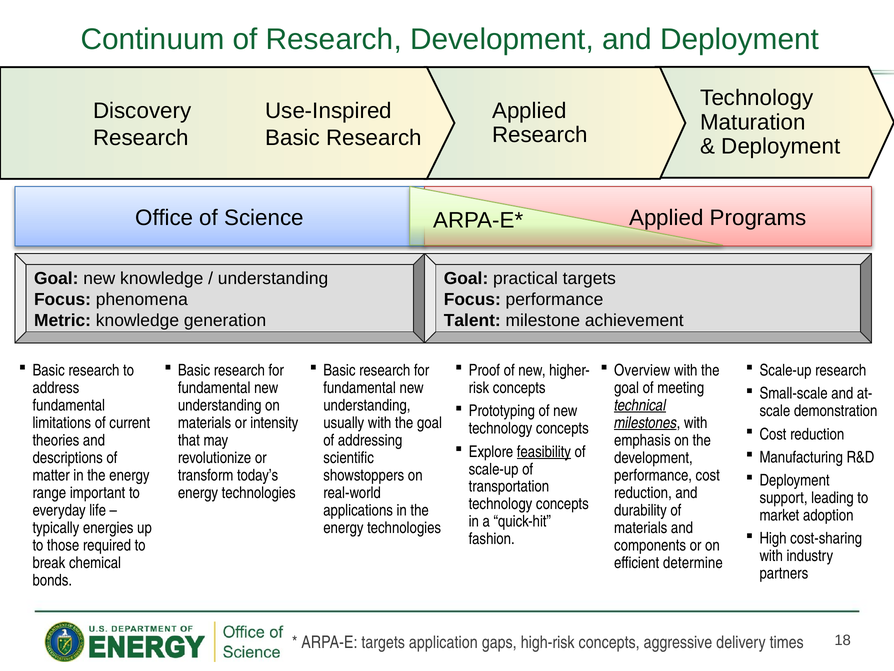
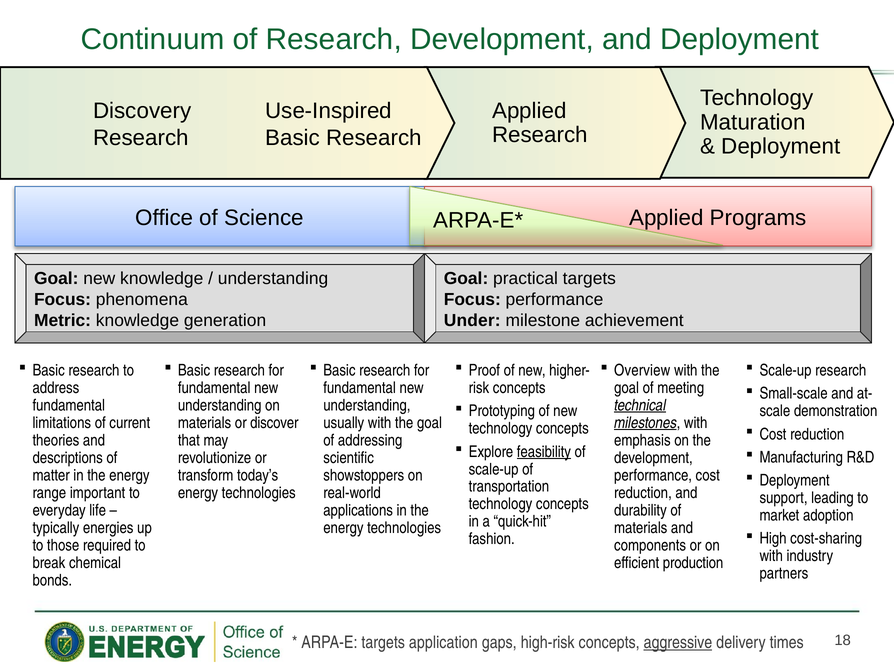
Talent: Talent -> Under (472, 320)
intensity: intensity -> discover (274, 423)
determine: determine -> production (693, 562)
aggressive underline: none -> present (678, 642)
